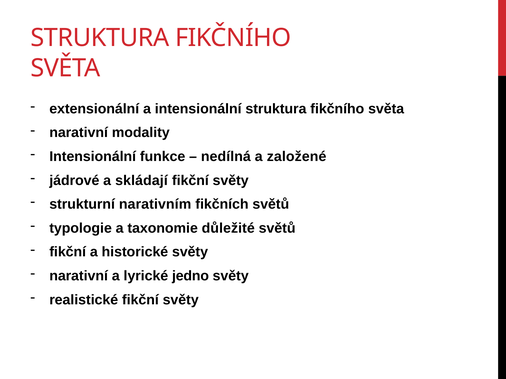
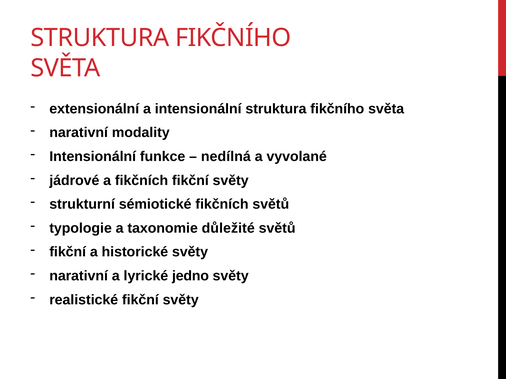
založené: založené -> vyvolané (297, 157)
a skládají: skládají -> fikčních (142, 181)
narativním: narativním -> sémiotické (155, 205)
